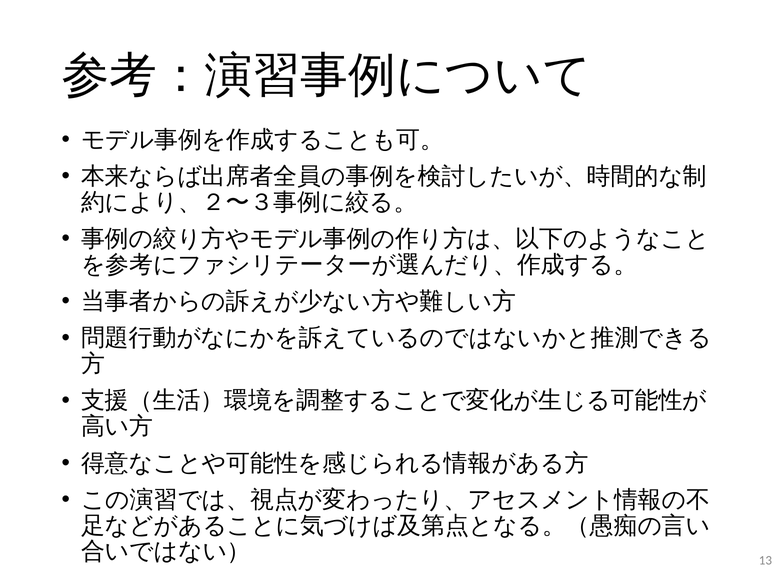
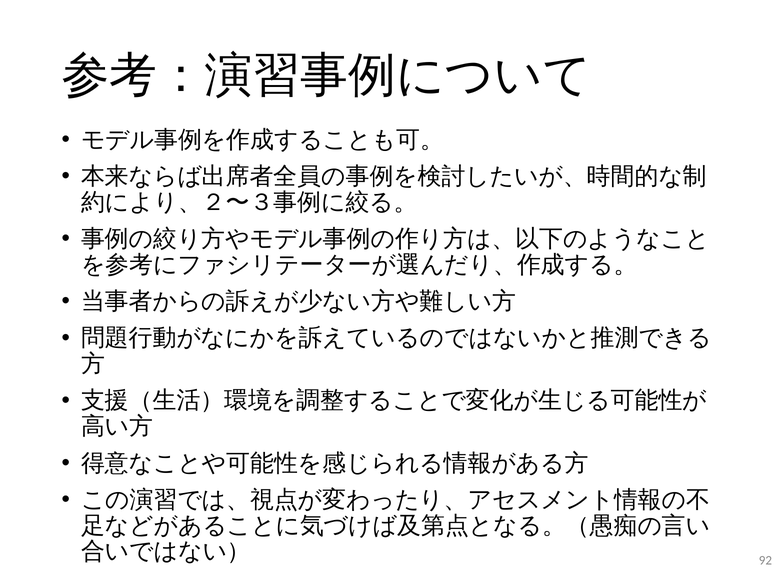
13: 13 -> 92 (765, 560)
